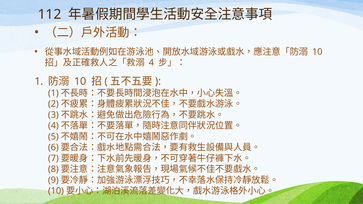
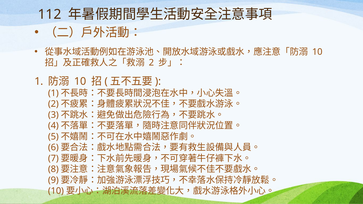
4: 4 -> 2 (151, 63)
